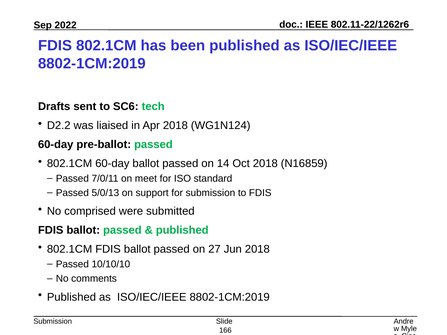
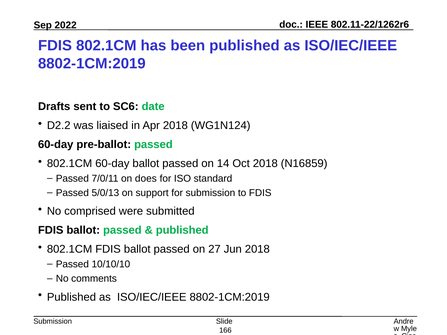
tech: tech -> date (153, 107)
meet: meet -> does (146, 179)
